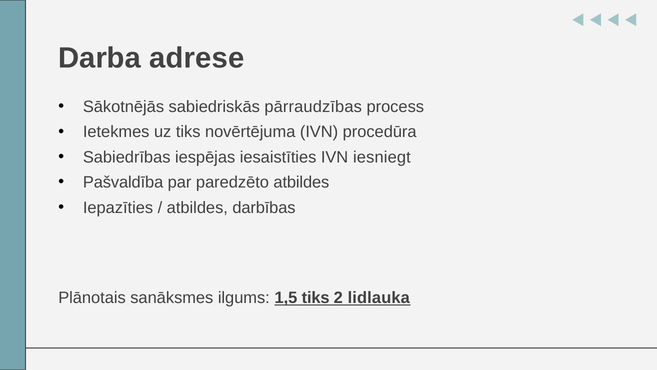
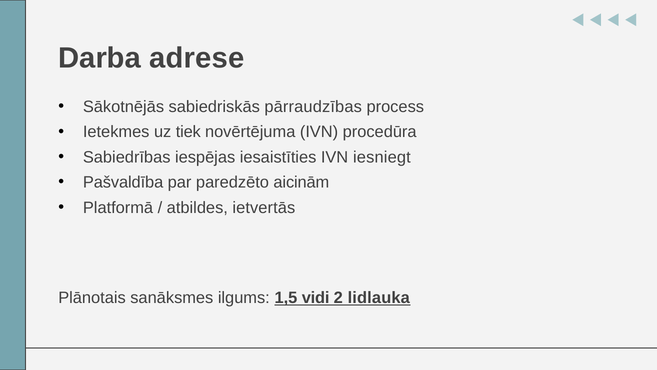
uz tiks: tiks -> tiek (188, 132)
paredzēto atbildes: atbildes -> aicinām (301, 182)
Iepazīties: Iepazīties -> Platformā (118, 207)
darbības: darbības -> ietvertās (264, 207)
1,5 tiks: tiks -> vidi (316, 297)
